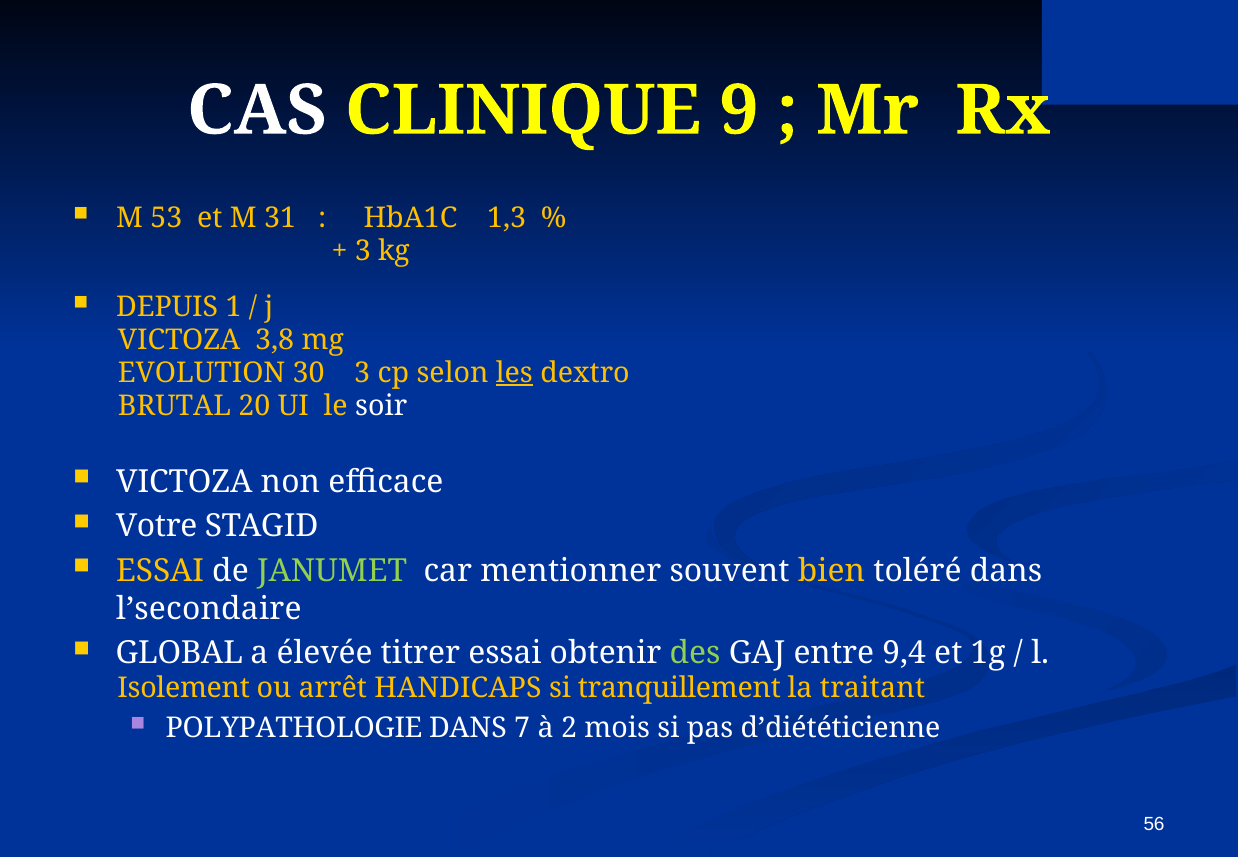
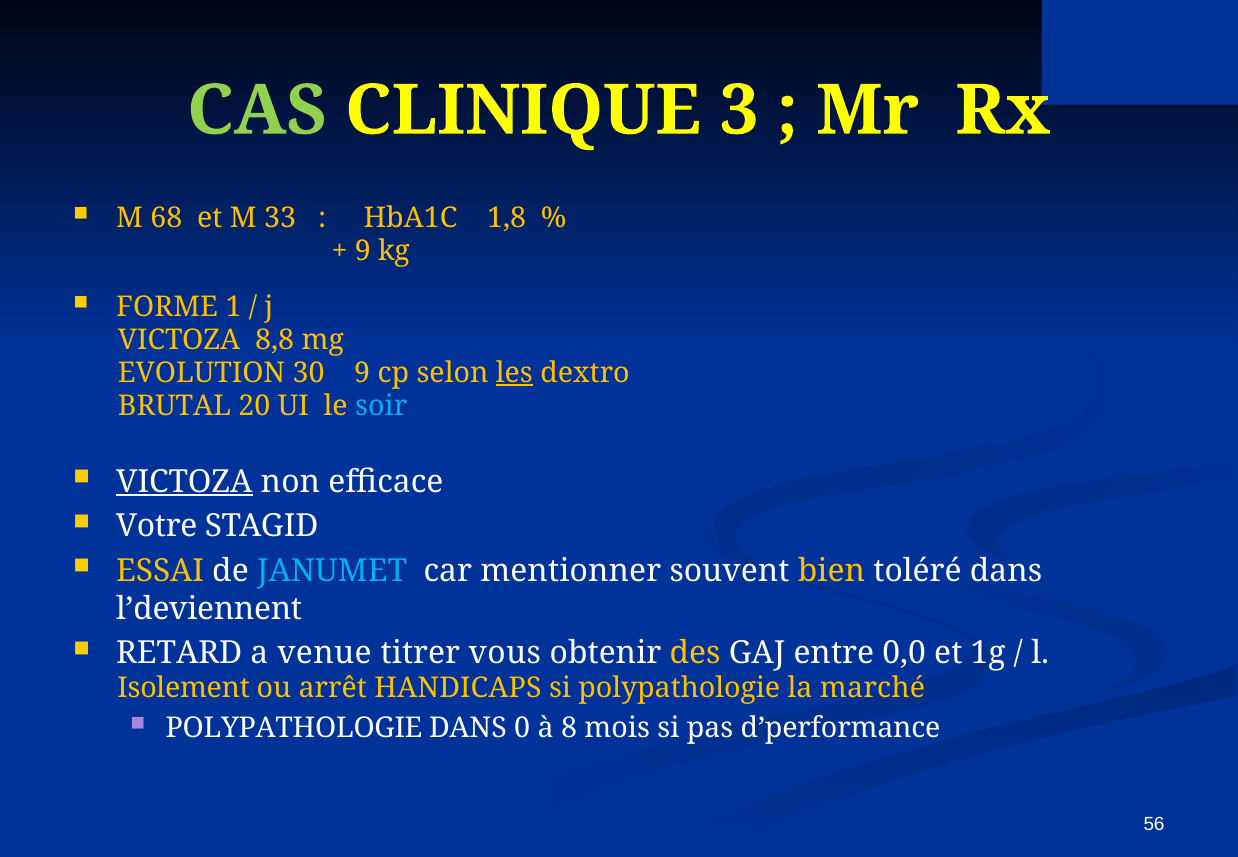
CAS colour: white -> light green (257, 111)
9: 9 -> 3 (739, 111)
53: 53 -> 68 (166, 218)
31: 31 -> 33 (280, 218)
1,3: 1,3 -> 1,8 (507, 218)
3: 3 -> 9 (363, 251)
DEPUIS: DEPUIS -> FORME (167, 307)
3,8: 3,8 -> 8,8 (275, 340)
30 3: 3 -> 9 (362, 373)
soir colour: white -> light blue (381, 406)
VICTOZA underline: none -> present (184, 482)
JANUMET colour: light green -> light blue (332, 571)
l’secondaire: l’secondaire -> l’deviennent (209, 609)
GLOBAL: GLOBAL -> RETARD (179, 653)
élevée: élevée -> venue (324, 653)
titrer essai: essai -> vous (505, 653)
des colour: light green -> yellow (695, 653)
9,4: 9,4 -> 0,0 (904, 653)
si tranquillement: tranquillement -> polypathologie (679, 688)
traitant: traitant -> marché (873, 688)
7: 7 -> 0 (522, 728)
2: 2 -> 8 (569, 728)
d’diététicienne: d’diététicienne -> d’performance (841, 728)
